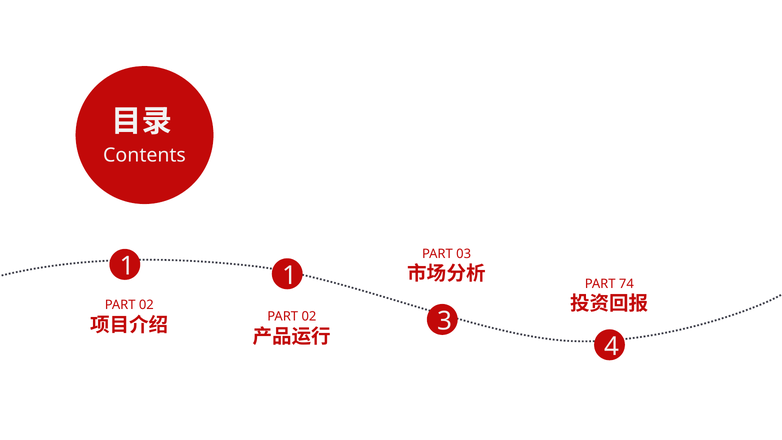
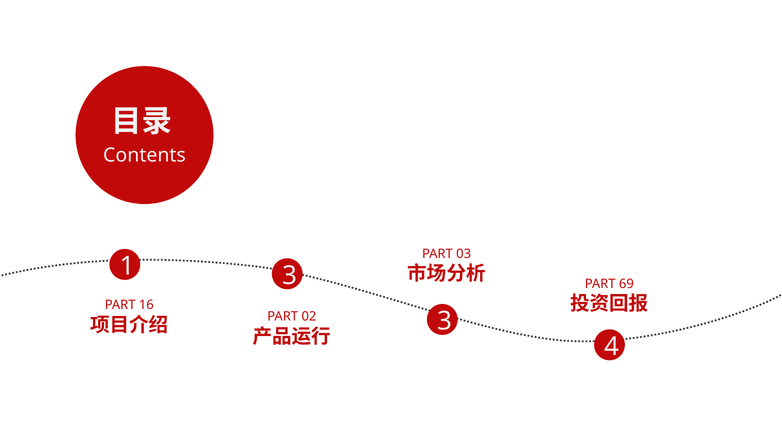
1 1: 1 -> 3 (290, 276)
74: 74 -> 69 (626, 284)
02: 02 -> 16 (146, 305)
